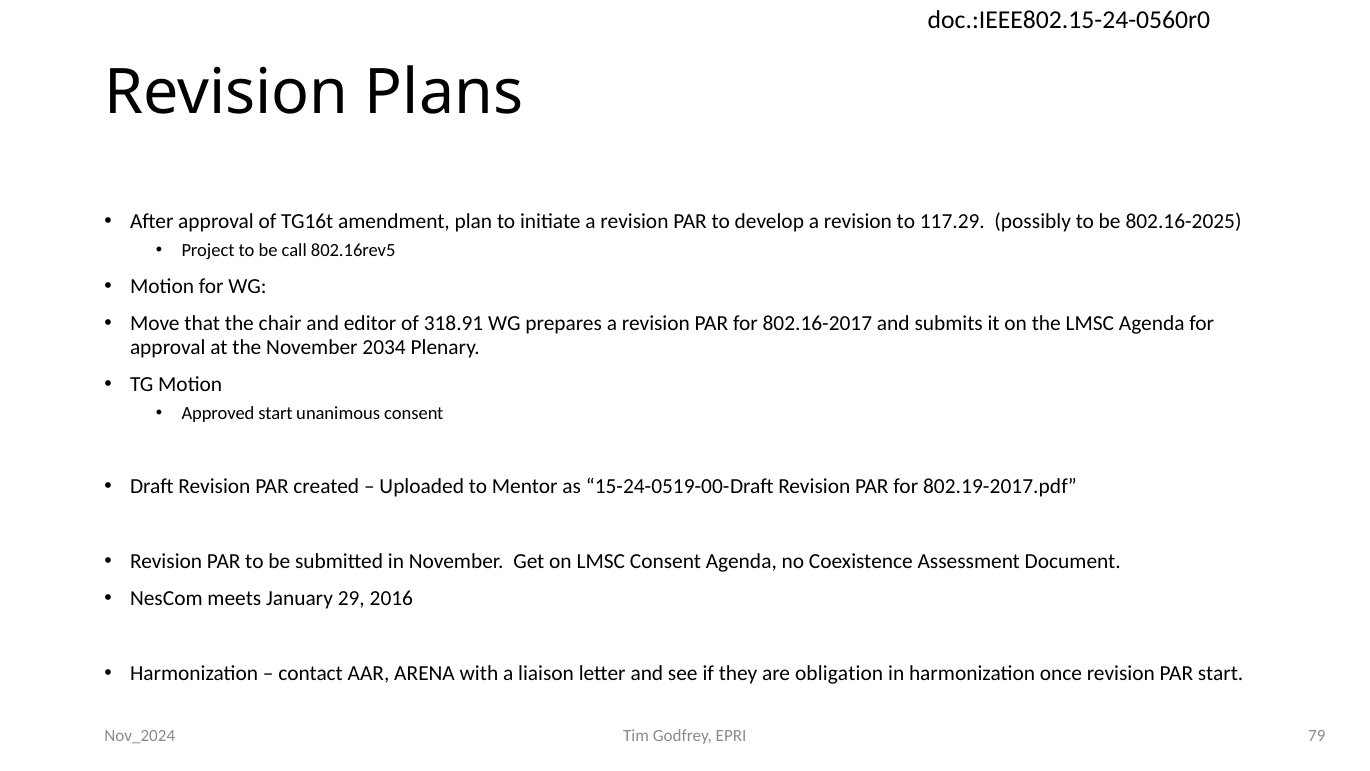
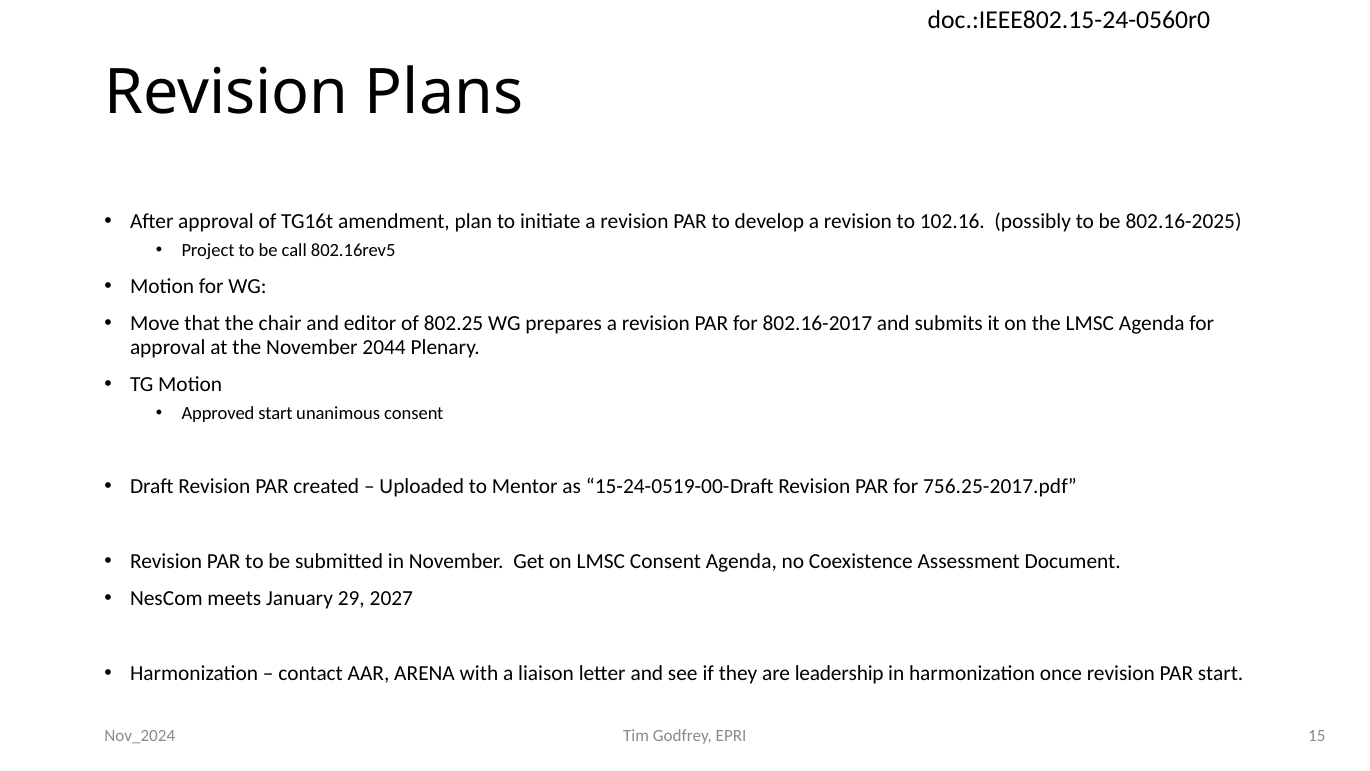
117.29: 117.29 -> 102.16 (952, 222)
318.91: 318.91 -> 802.25 (454, 324)
2034: 2034 -> 2044 (384, 347)
802.19-2017.pdf: 802.19-2017.pdf -> 756.25-2017.pdf (1000, 486)
2016: 2016 -> 2027 (391, 598)
obligation: obligation -> leadership (839, 673)
79: 79 -> 15 (1317, 736)
